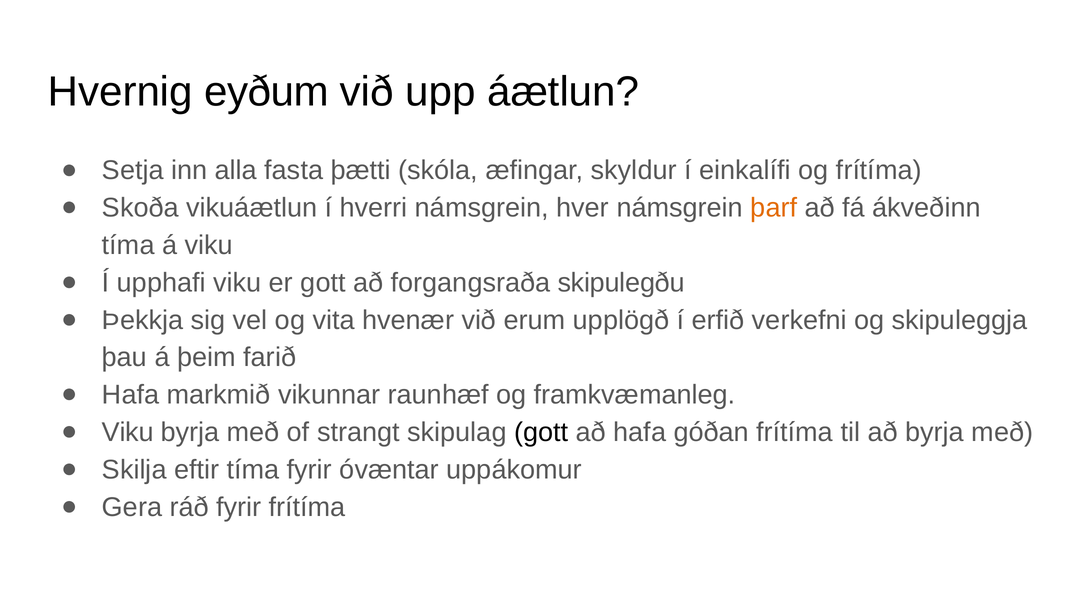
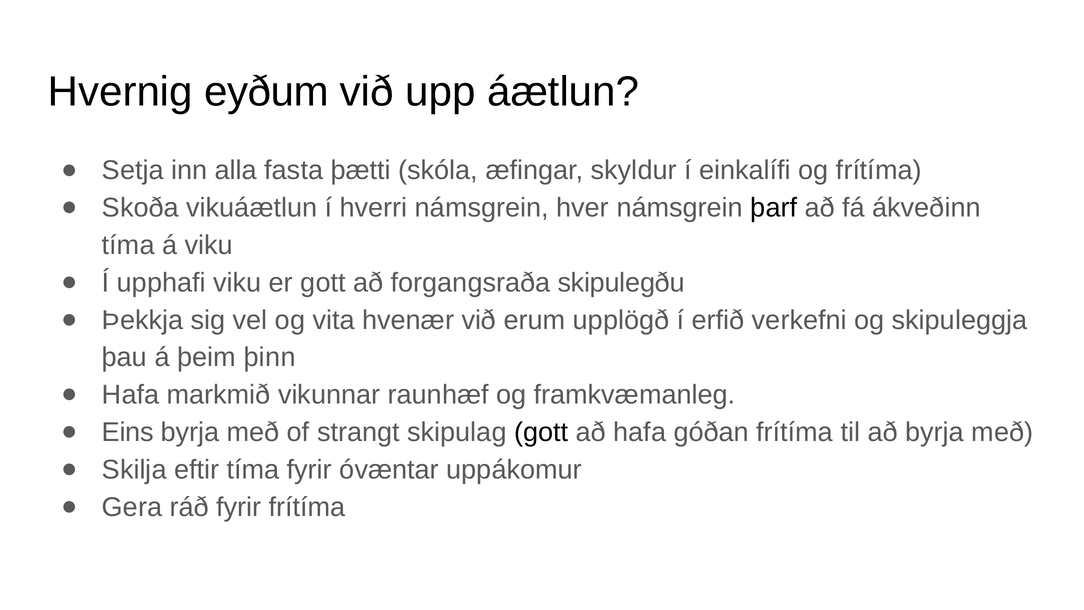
þarf colour: orange -> black (774, 208)
farið: farið -> þinn (270, 357)
Viku: Viku -> Eins (128, 432)
